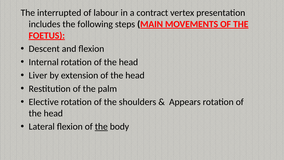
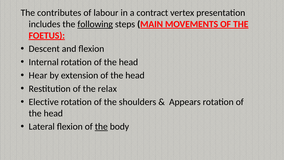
interrupted: interrupted -> contributes (59, 13)
following underline: none -> present (95, 24)
Liver: Liver -> Hear (38, 75)
palm: palm -> relax (107, 89)
